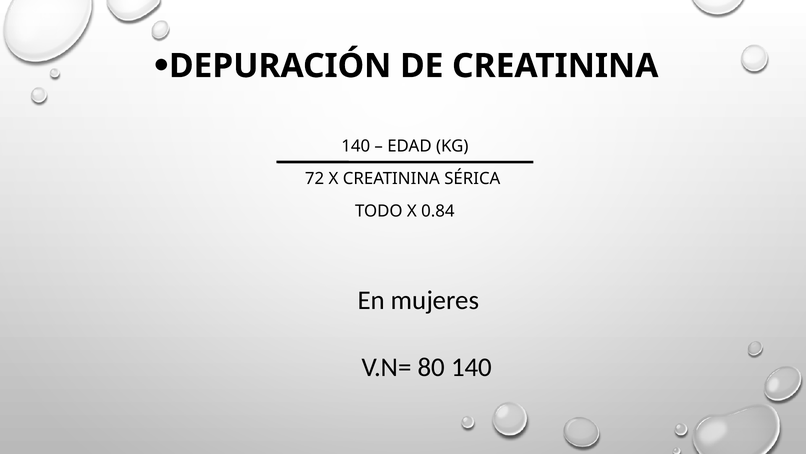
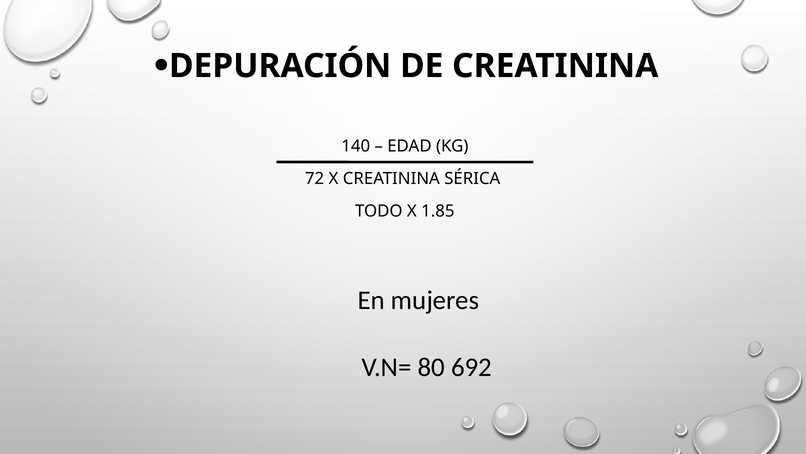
0.84: 0.84 -> 1.85 (438, 211)
80 140: 140 -> 692 (471, 367)
